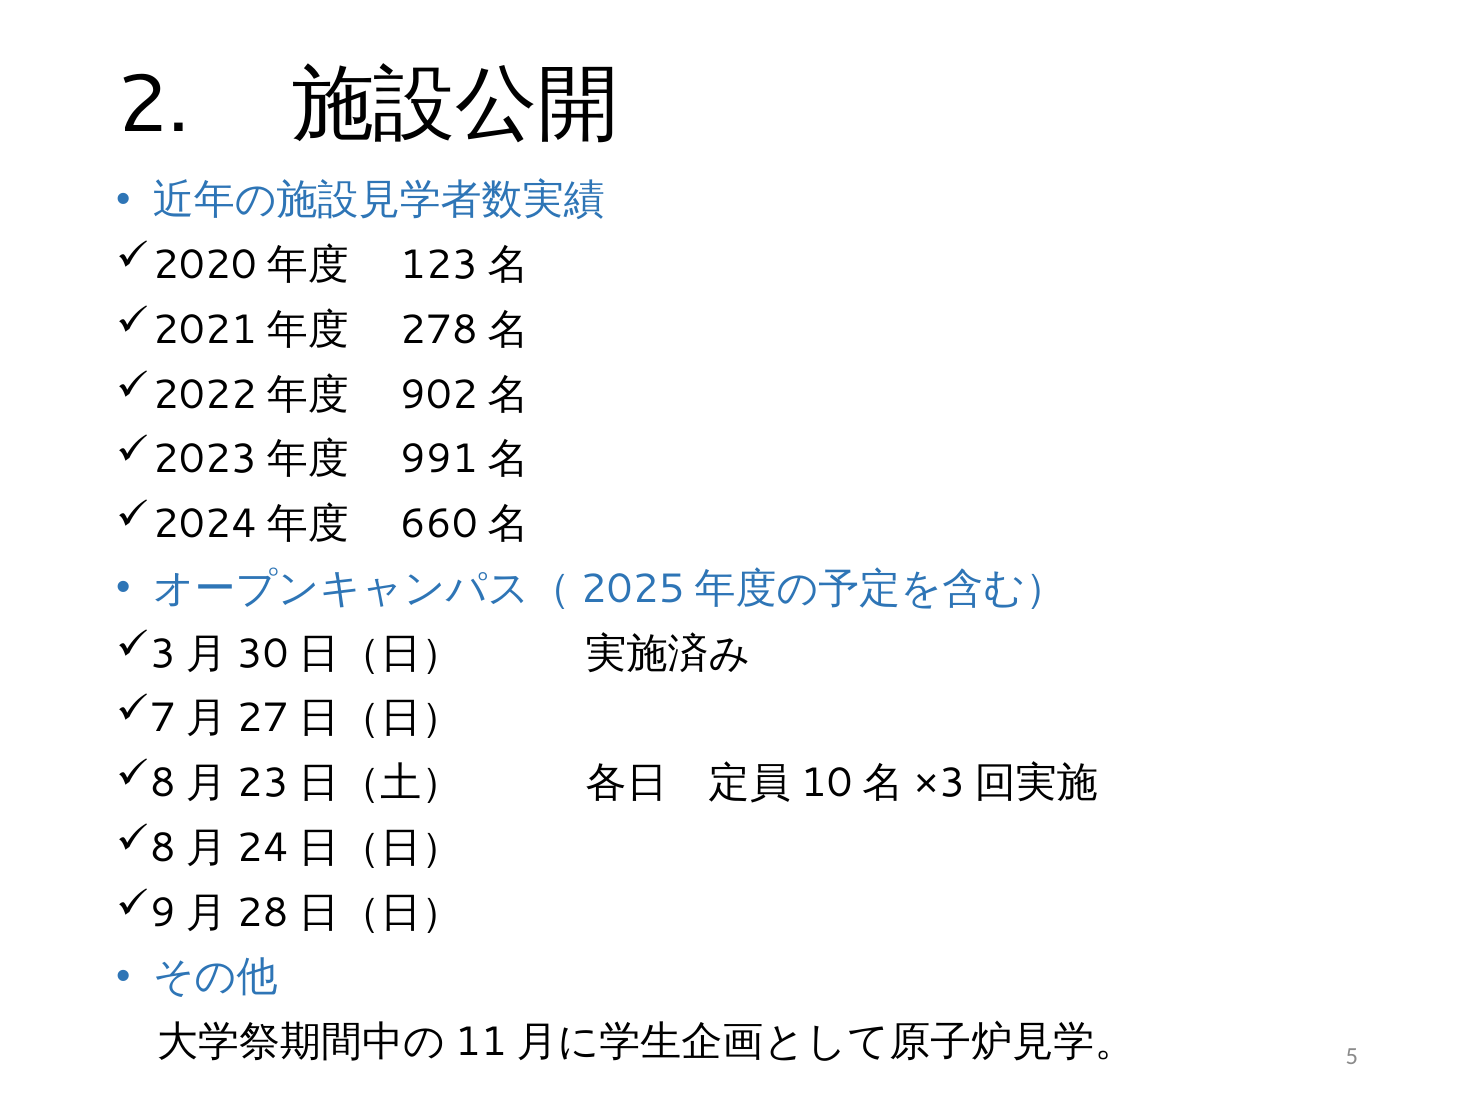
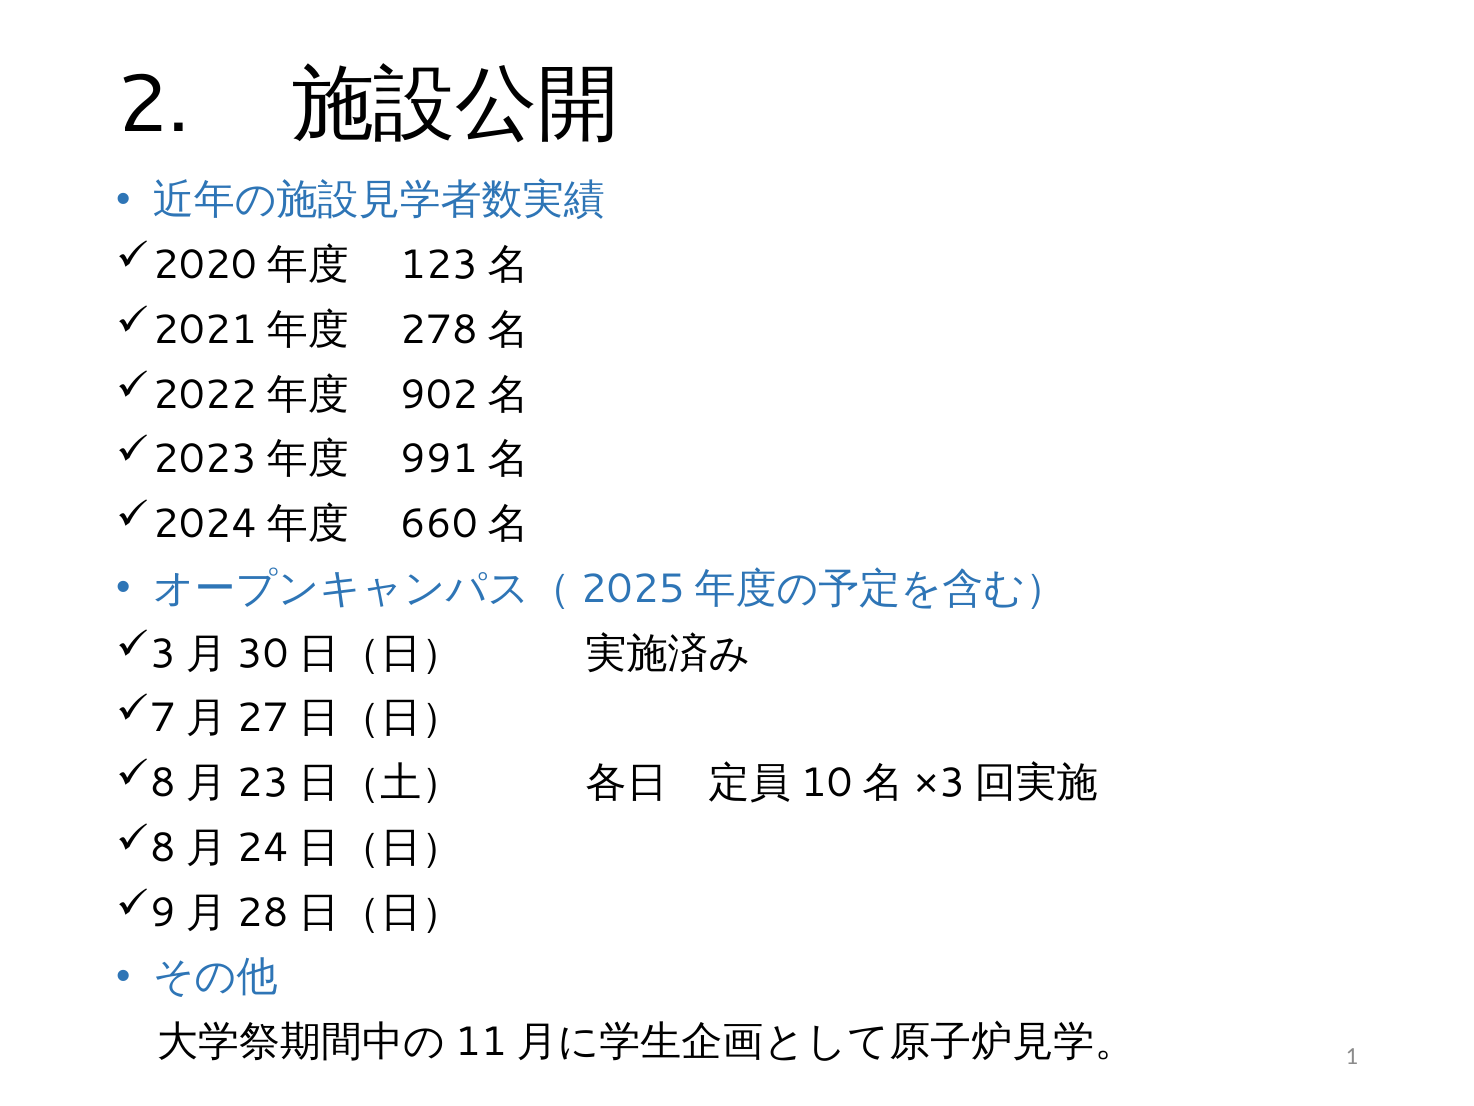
5: 5 -> 1 (1352, 1056)
